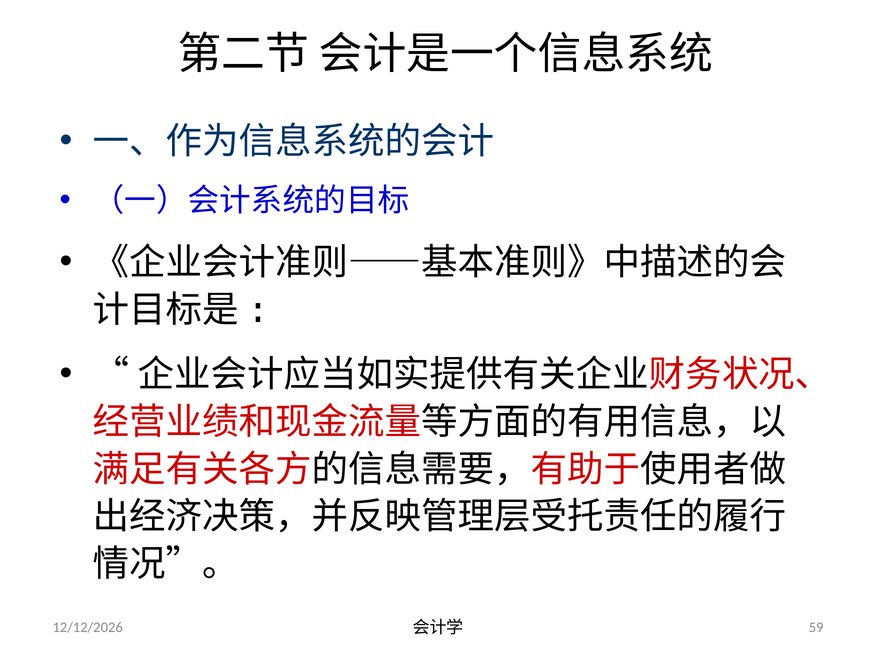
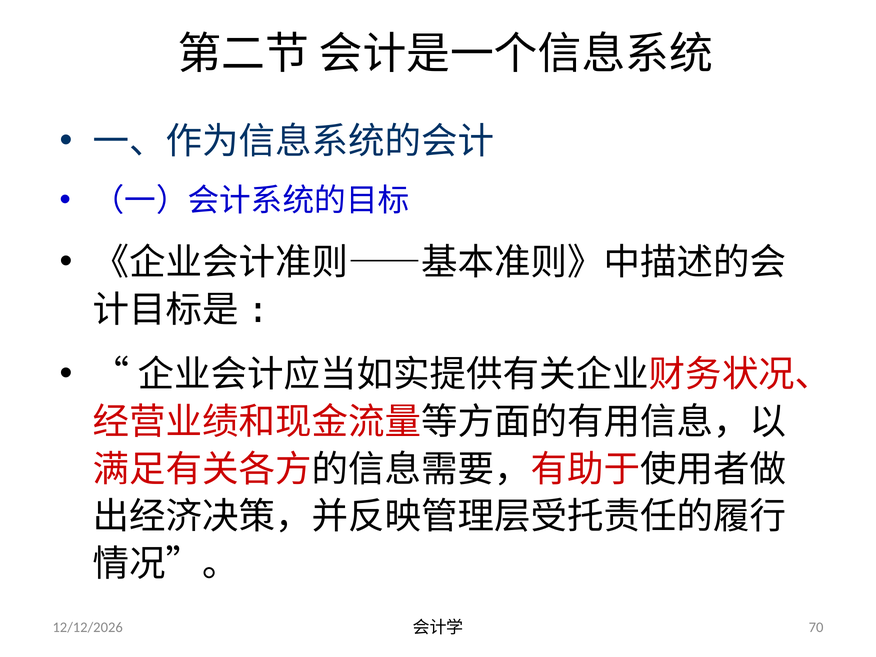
59: 59 -> 70 (816, 627)
